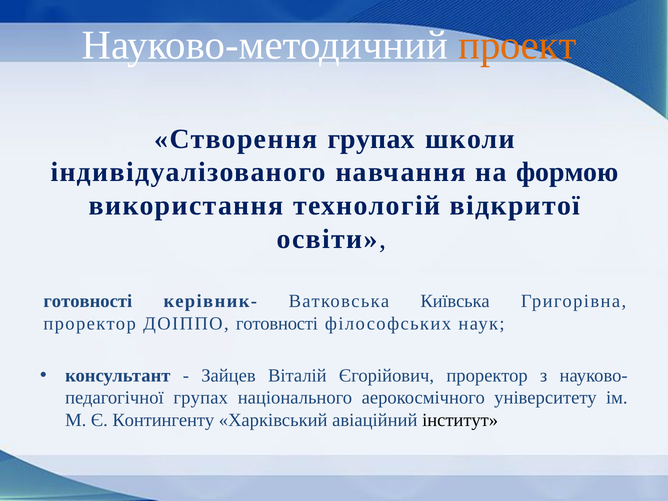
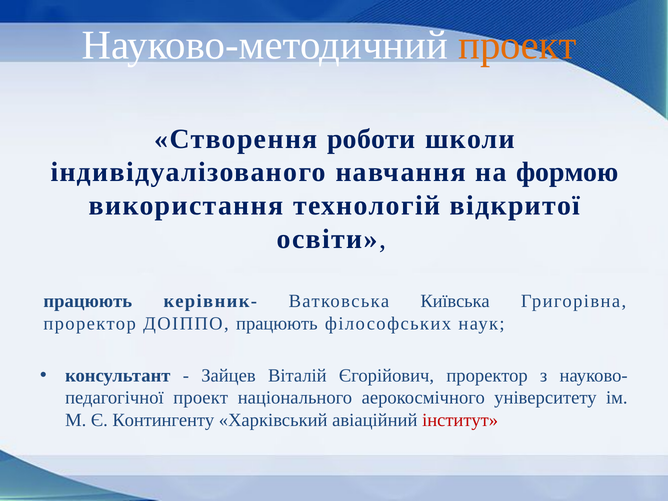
Створення групах: групах -> роботи (371, 139)
готовності: готовності -> працюють (88, 301)
ДОІППО готовності: готовності -> працюють (277, 323)
групах: групах -> проект (201, 398)
інститут colour: black -> red (460, 420)
